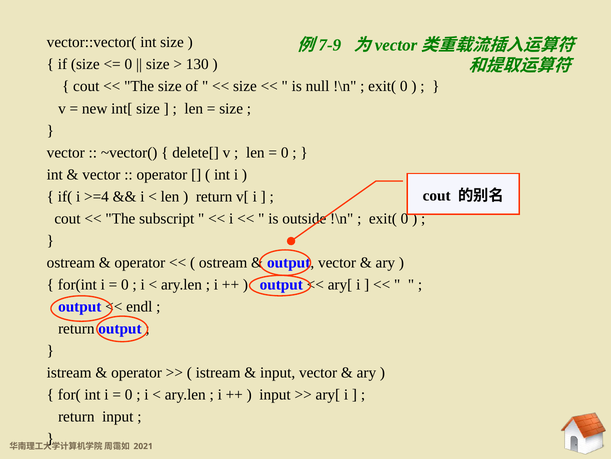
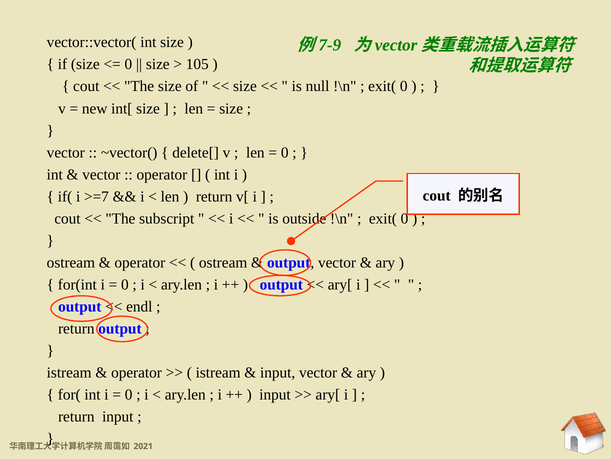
130: 130 -> 105 (197, 64)
>=4: >=4 -> >=7 (96, 196)
